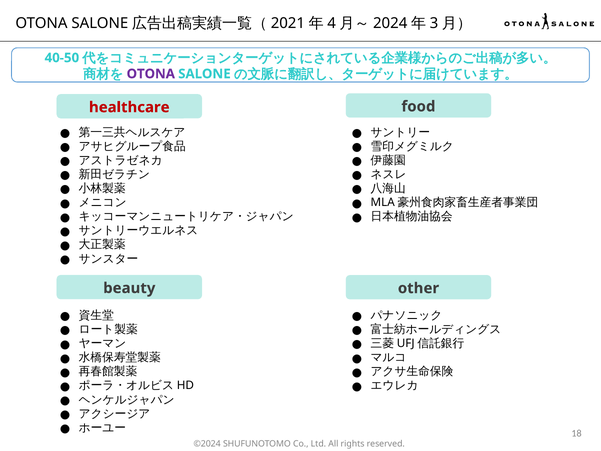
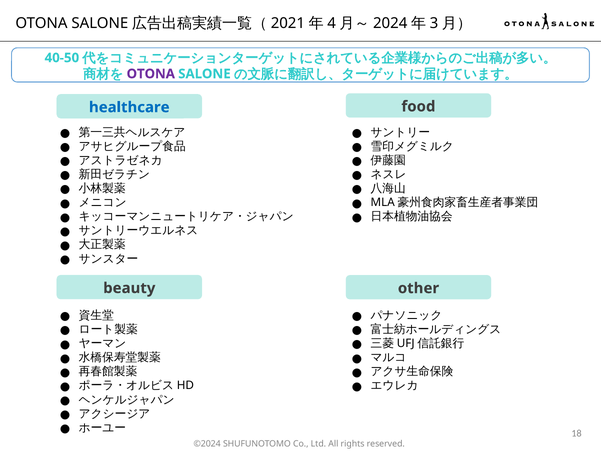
healthcare colour: red -> blue (129, 107)
